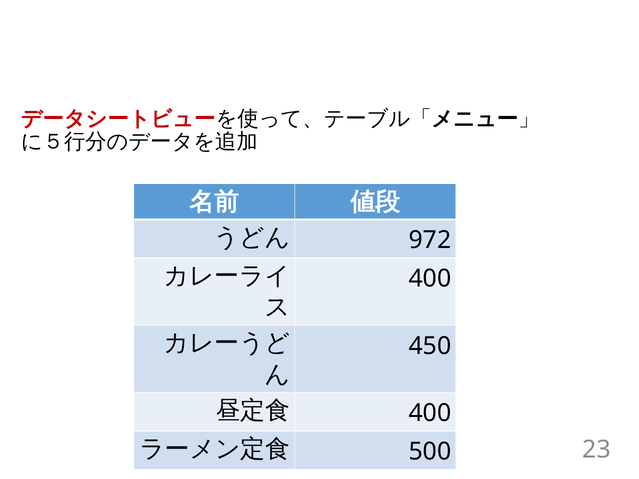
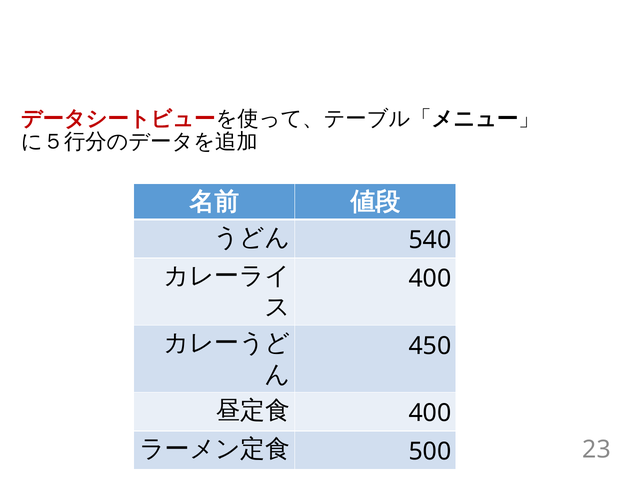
972: 972 -> 540 (430, 240)
